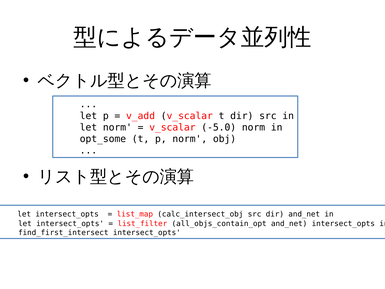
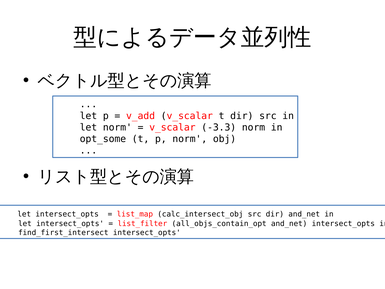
-5.0: -5.0 -> -3.3 (219, 127)
